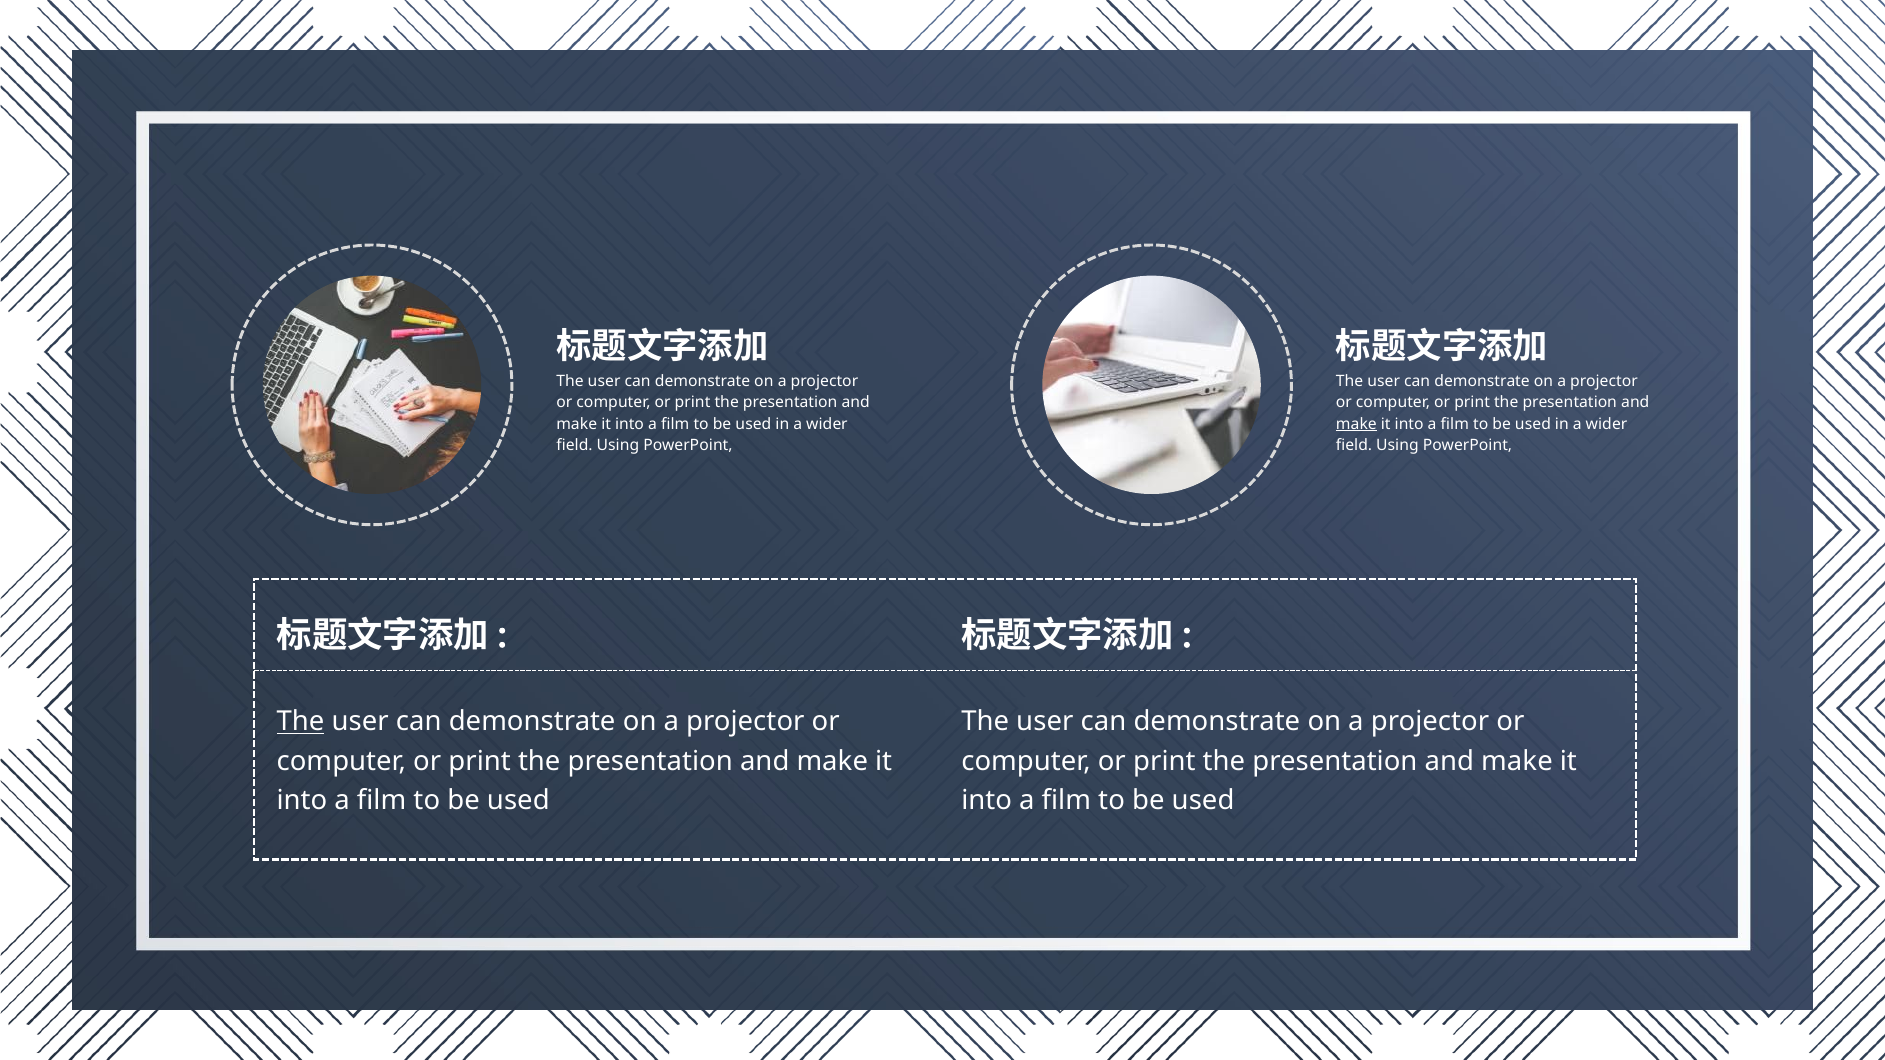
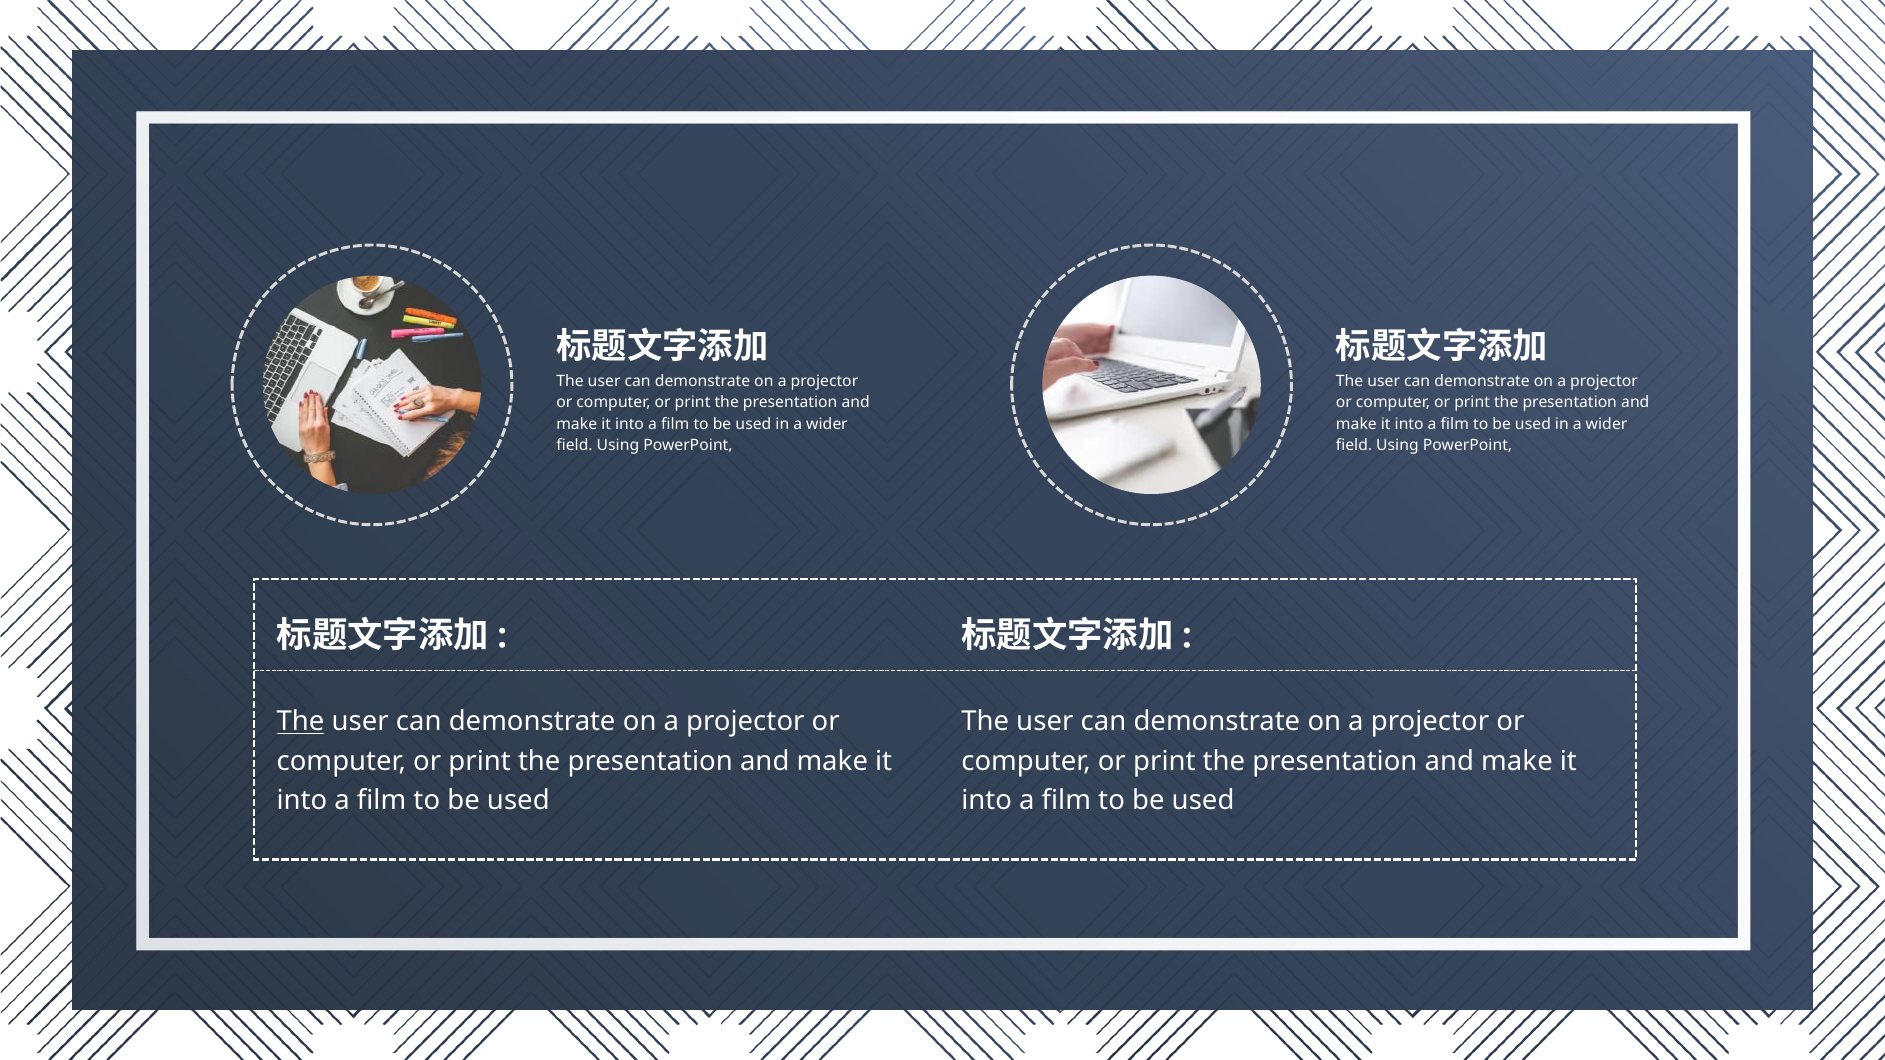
make underline: present -> none (1356, 424)
